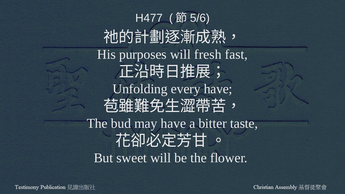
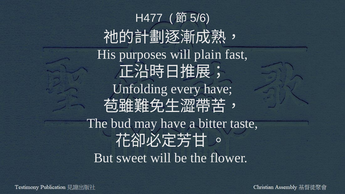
fresh: fresh -> plain (208, 54)
